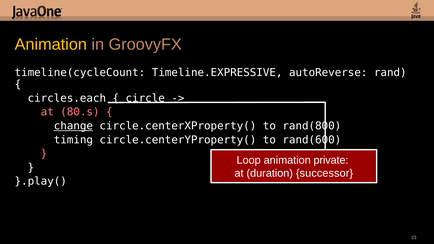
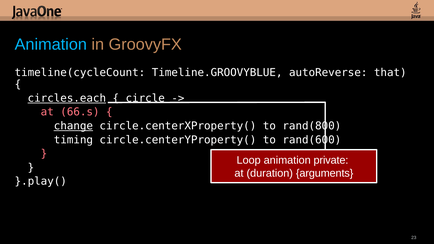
Animation colour: yellow -> light blue (51, 45)
Timeline.EXPRESSIVE: Timeline.EXPRESSIVE -> Timeline.GROOVYBLUE (217, 73)
rand: rand -> that (390, 73)
circles.each underline: none -> present (67, 98)
80.s: 80.s -> 66.s (80, 112)
successor: successor -> arguments (325, 173)
